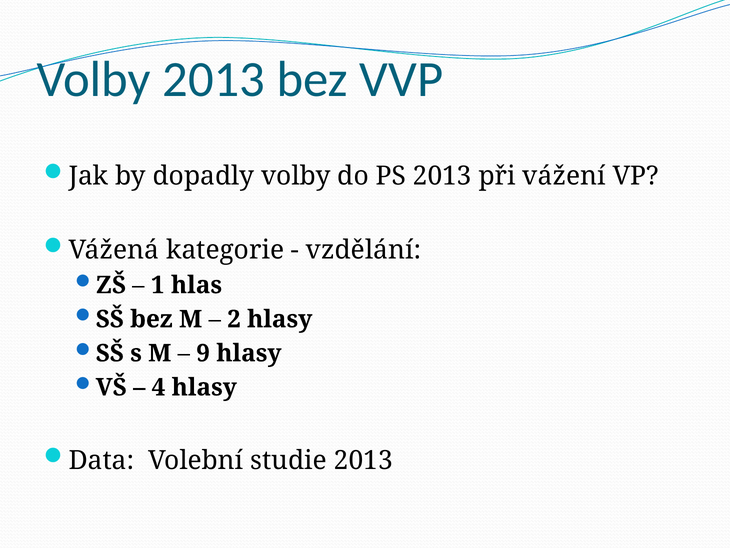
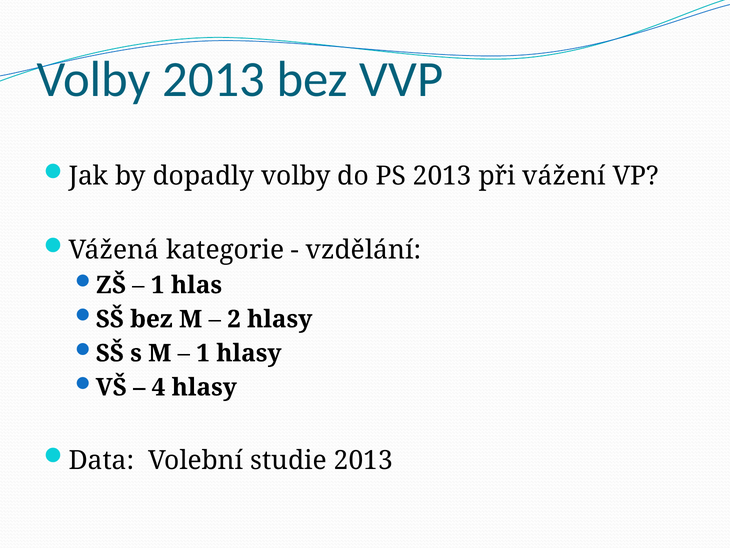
9: 9 -> 1 (203, 353)
